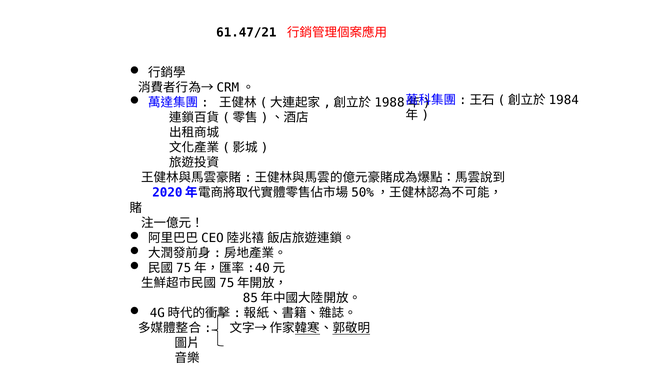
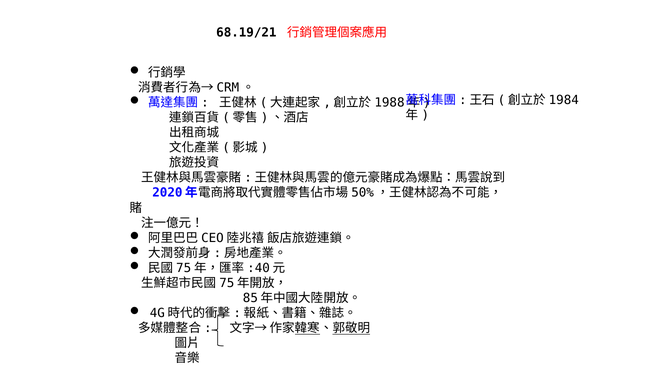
61.47/21: 61.47/21 -> 68.19/21 (246, 32)
